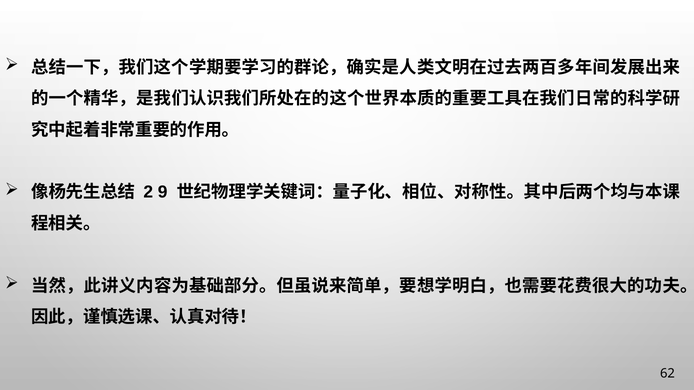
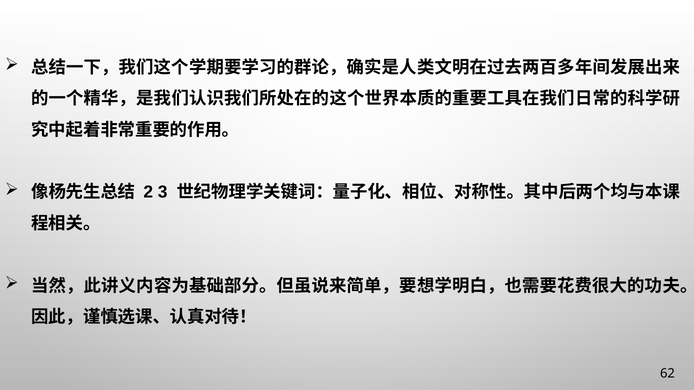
9: 9 -> 3 (163, 192)
